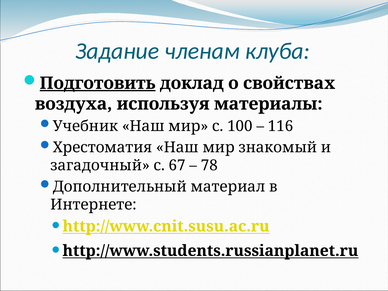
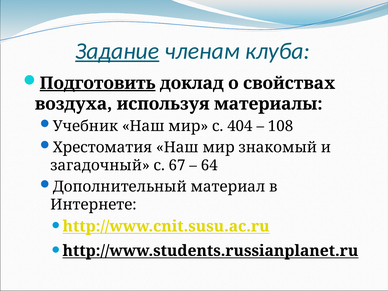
Задание underline: none -> present (117, 51)
100: 100 -> 404 (240, 126)
116: 116 -> 108 (281, 126)
78: 78 -> 64 (209, 165)
